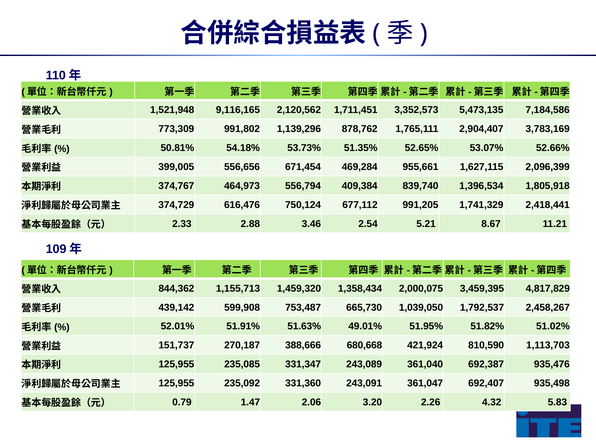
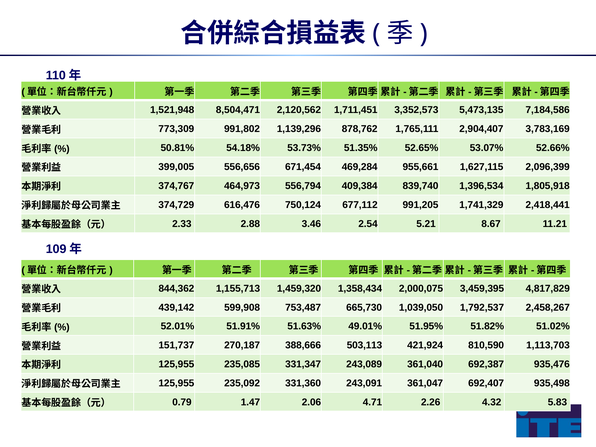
9,116,165: 9,116,165 -> 8,504,471 (238, 110)
680,668: 680,668 -> 503,113 (364, 345)
3.20: 3.20 -> 4.71 (372, 402)
